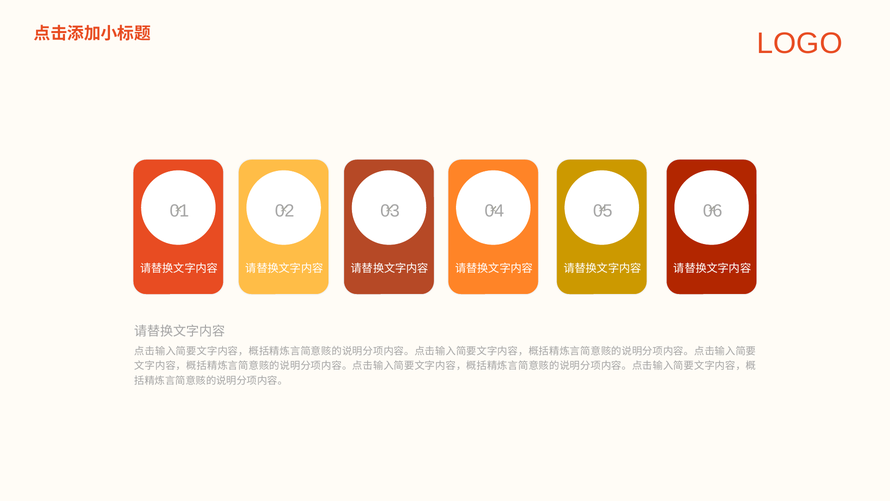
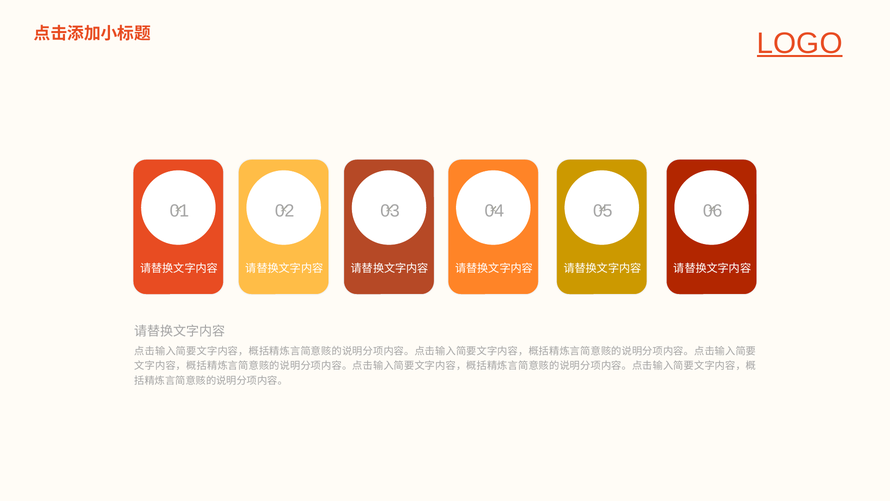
LOGO underline: none -> present (800, 43)
